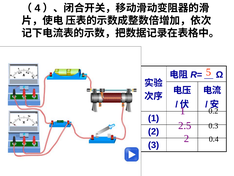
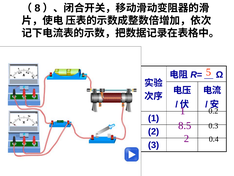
4: 4 -> 8 (37, 8)
2.5: 2.5 -> 8.5 (185, 125)
